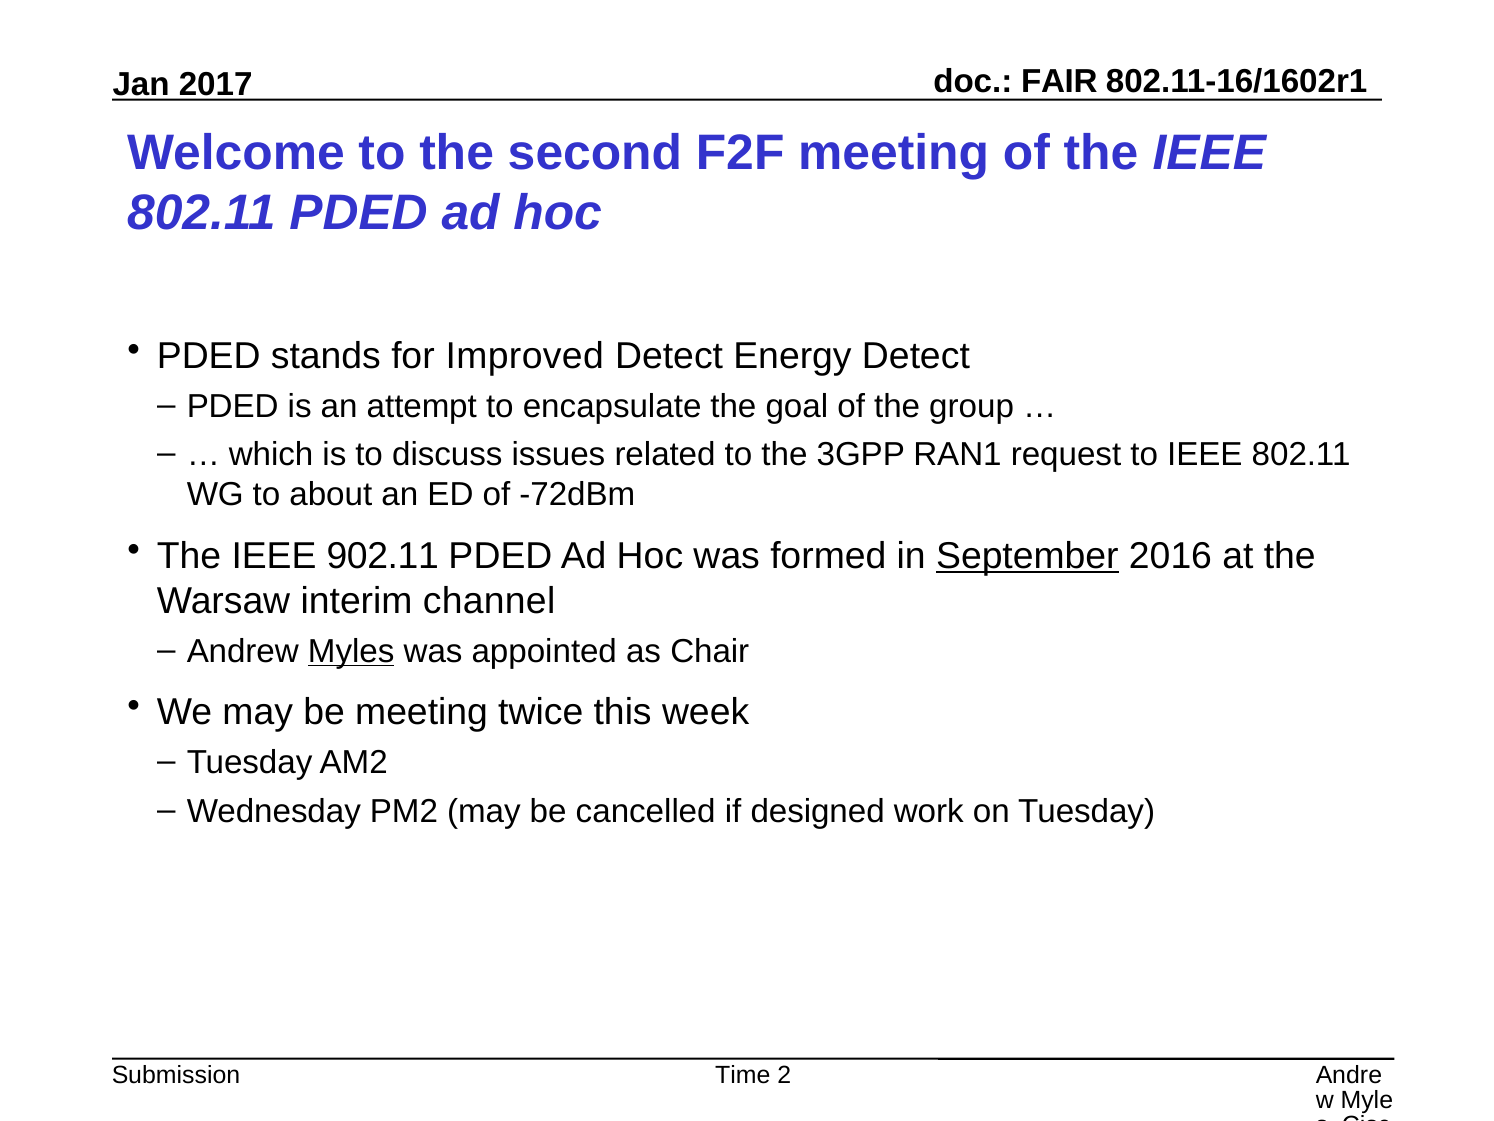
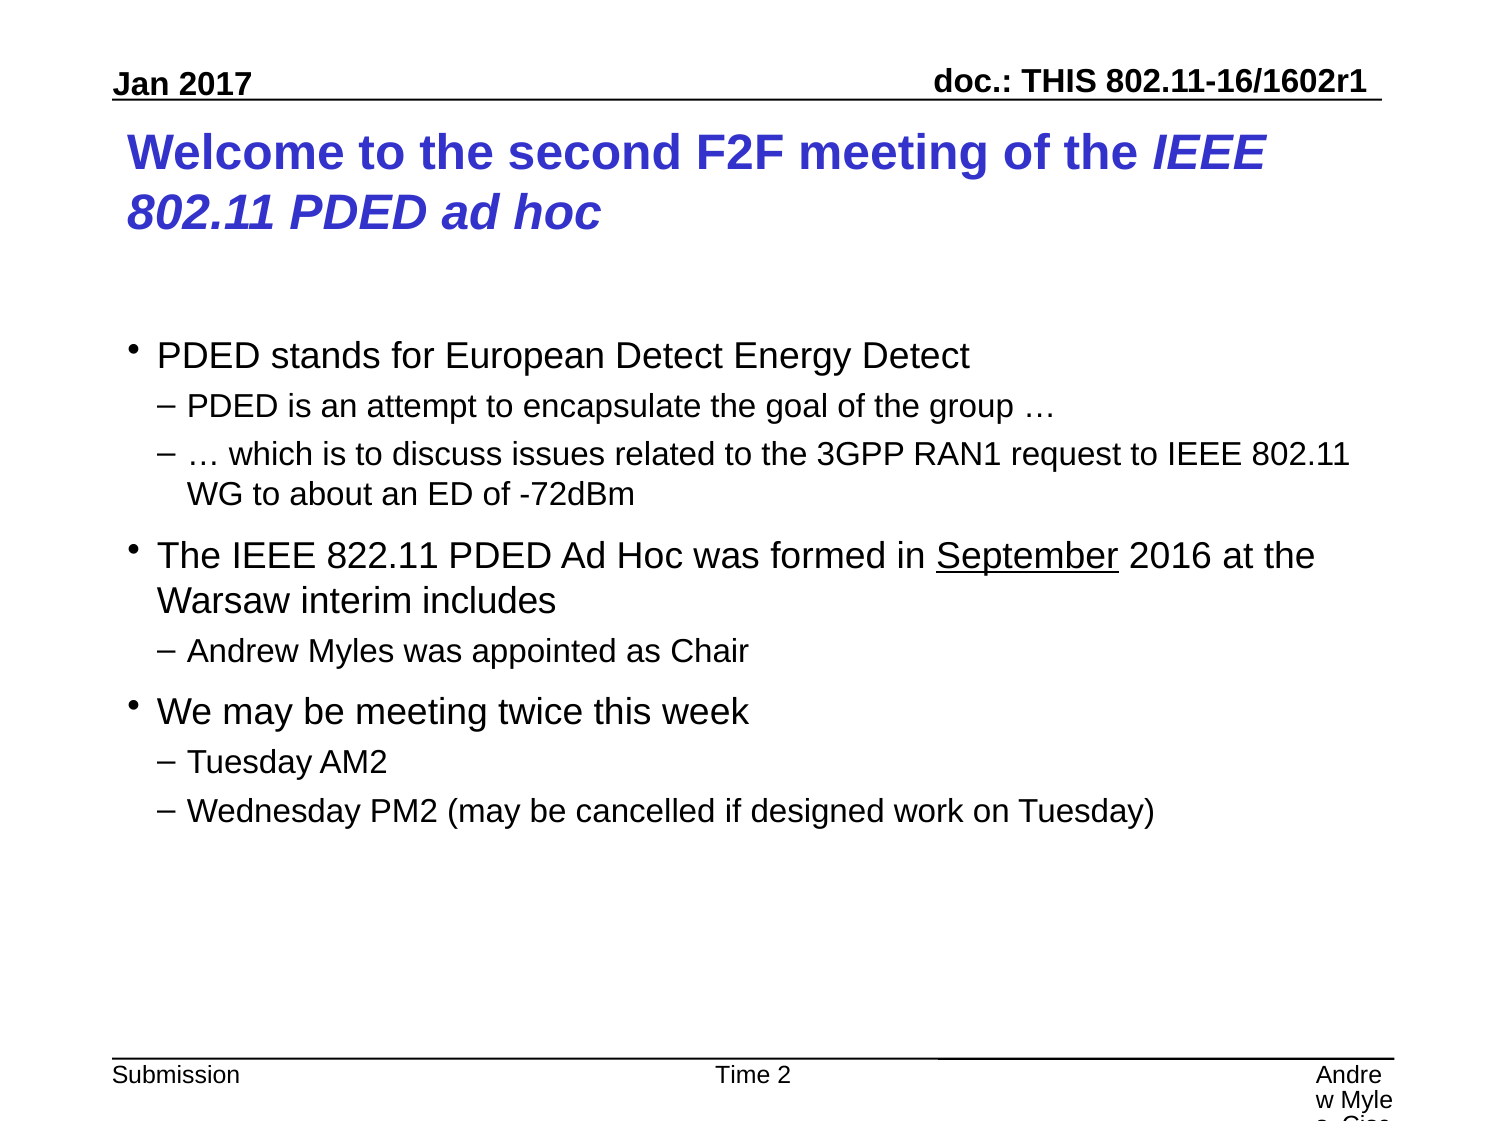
FAIR: FAIR -> THIS (1059, 82)
Improved: Improved -> European (525, 356)
902.11: 902.11 -> 822.11 (383, 556)
channel: channel -> includes (489, 601)
Myles underline: present -> none (351, 651)
